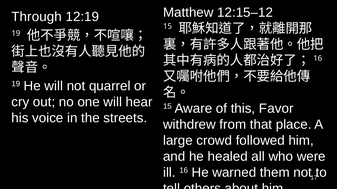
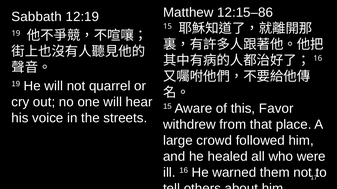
12:15–12: 12:15–12 -> 12:15–86 (245, 13)
Through: Through -> Sabbath (37, 17)
